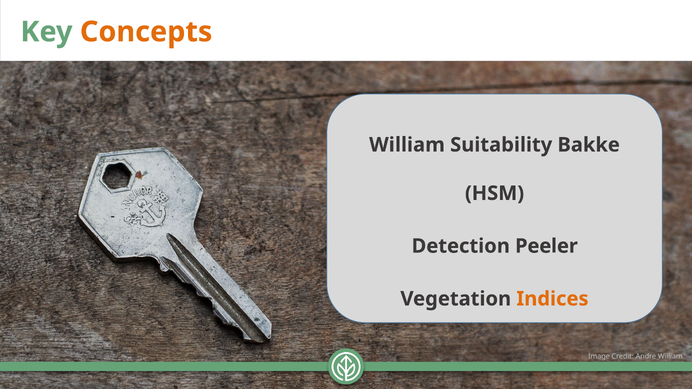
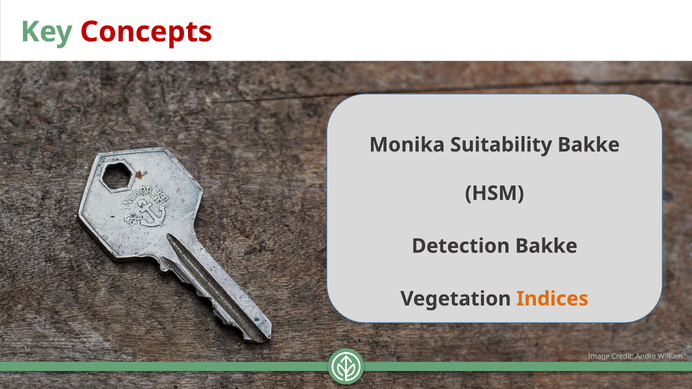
Concepts colour: orange -> red (146, 32)
William: William -> Monika (407, 145)
Detection Peeler: Peeler -> Bakke (546, 246)
